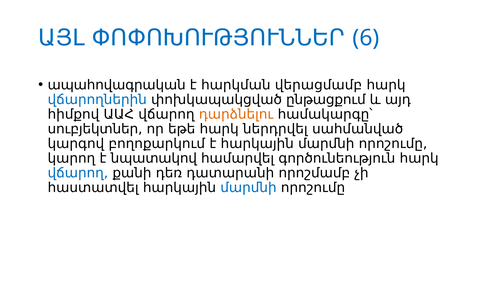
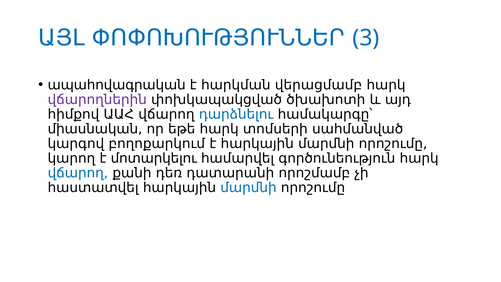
6: 6 -> 3 (366, 38)
վճարողներին colour: blue -> purple (97, 100)
ընթացքում: ընթացքում -> ծխախոտի (326, 100)
դարձնելու colour: orange -> blue (236, 114)
սուբյեկտներ: սուբյեկտներ -> միասնական (95, 129)
ներդրվել: ներդրվել -> տոմսերի (275, 129)
նպատակով: նպատակով -> մոտարկելու (154, 158)
